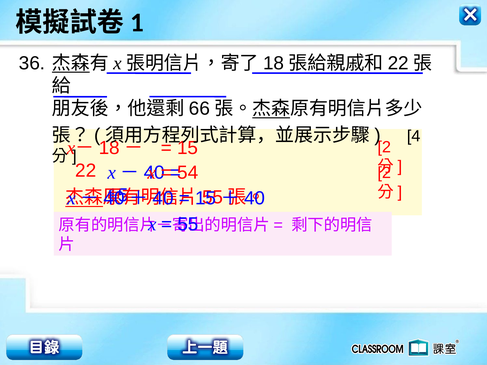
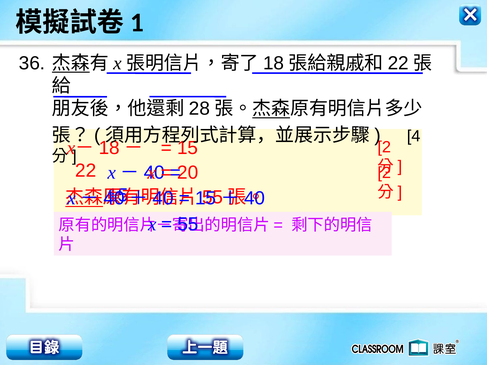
66: 66 -> 28 (199, 109)
54: 54 -> 20 (188, 173)
